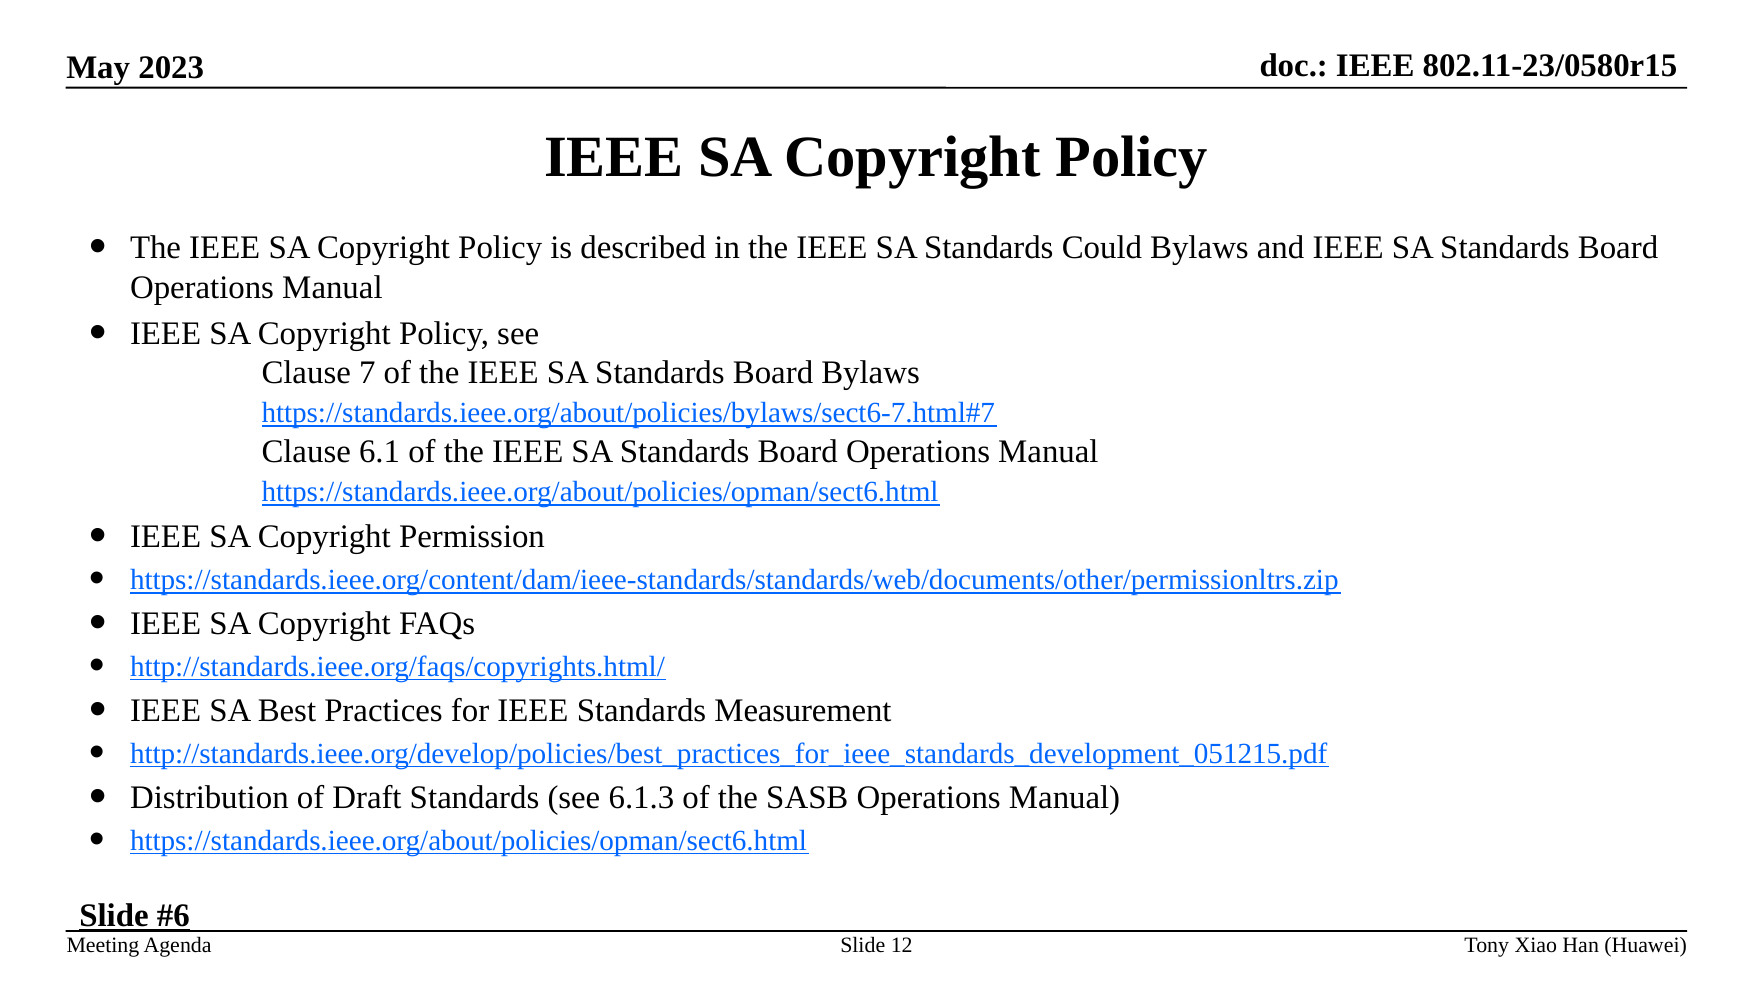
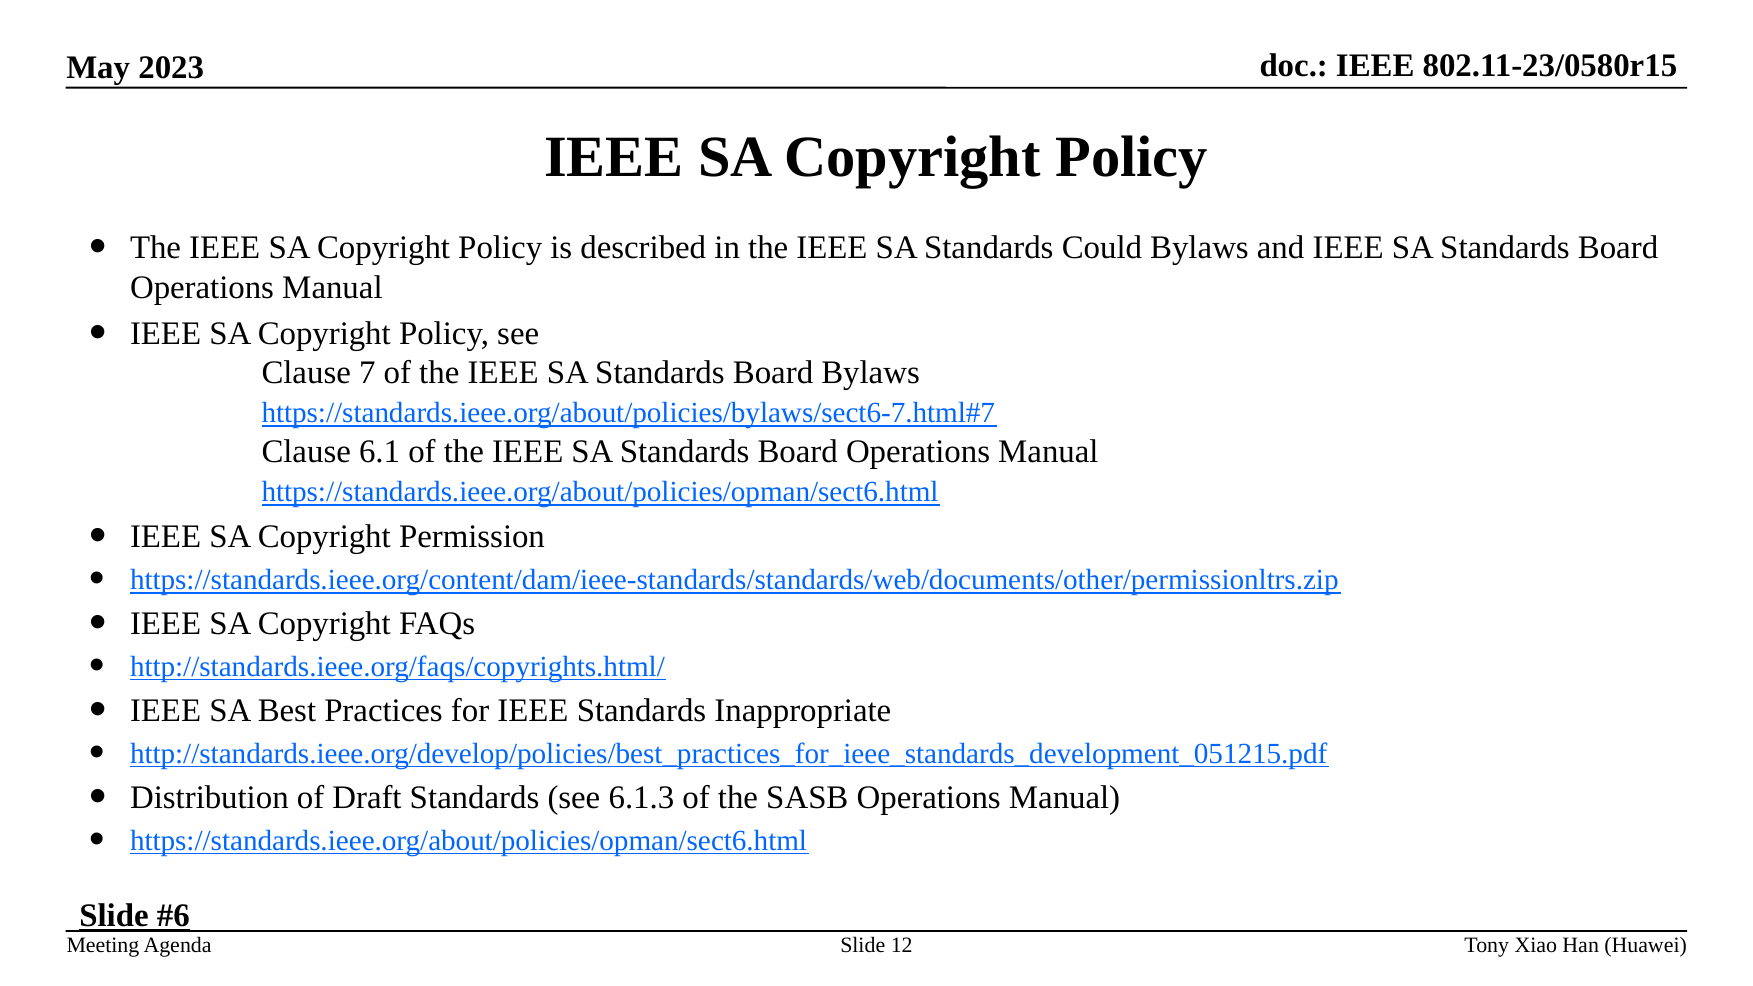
Measurement: Measurement -> Inappropriate (803, 711)
